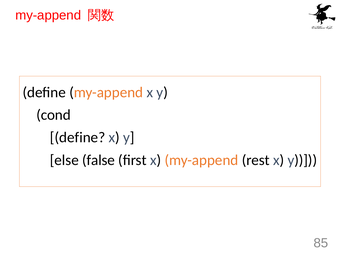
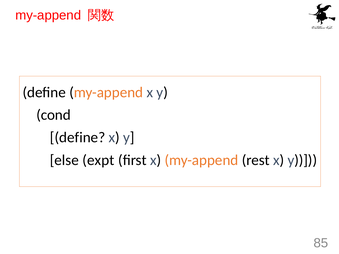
false: false -> expt (98, 160)
